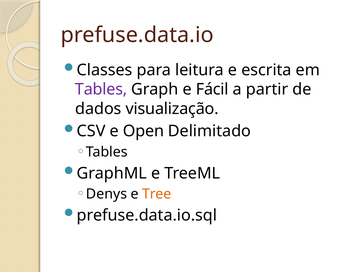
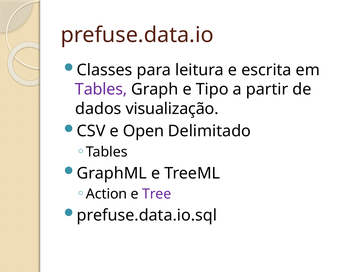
Fácil: Fácil -> Tipo (212, 89)
Denys: Denys -> Action (107, 194)
Tree colour: orange -> purple (157, 194)
